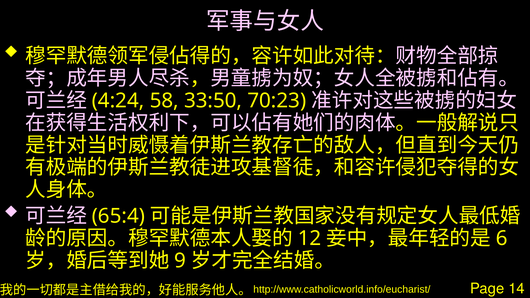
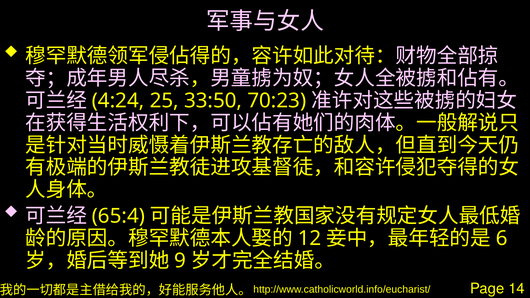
58: 58 -> 25 (164, 101)
